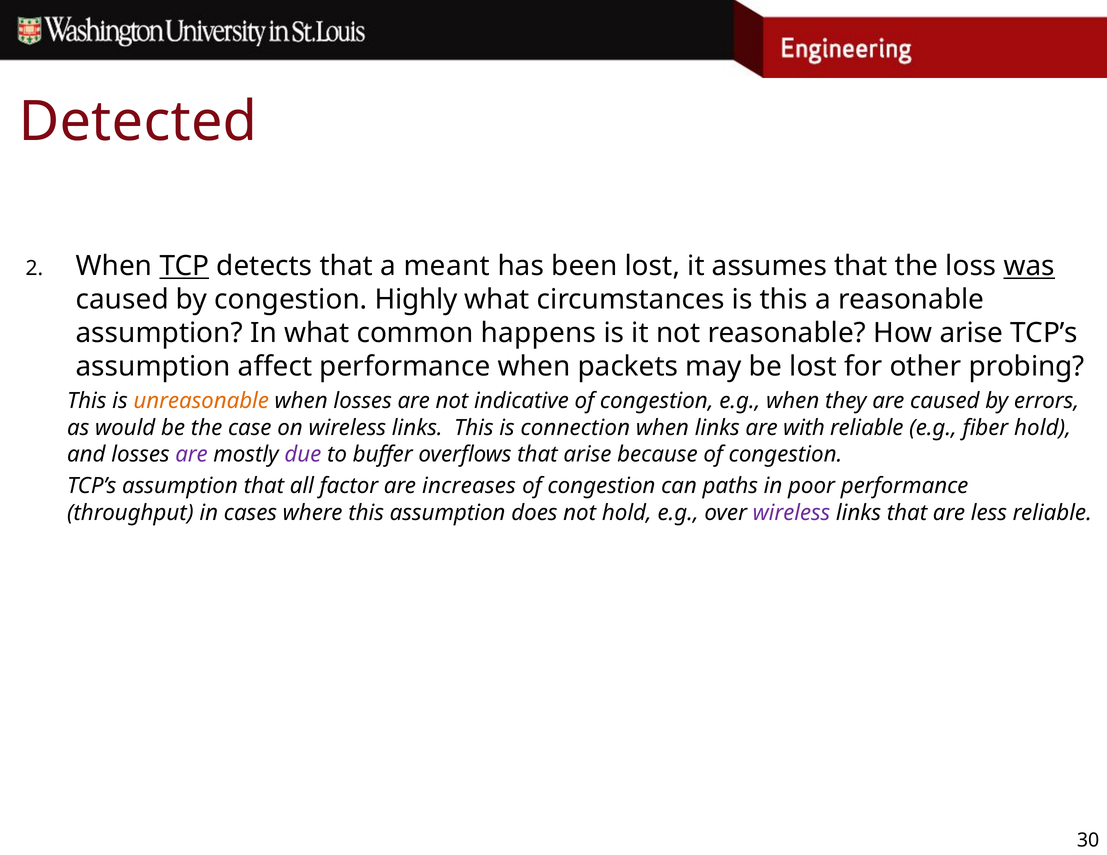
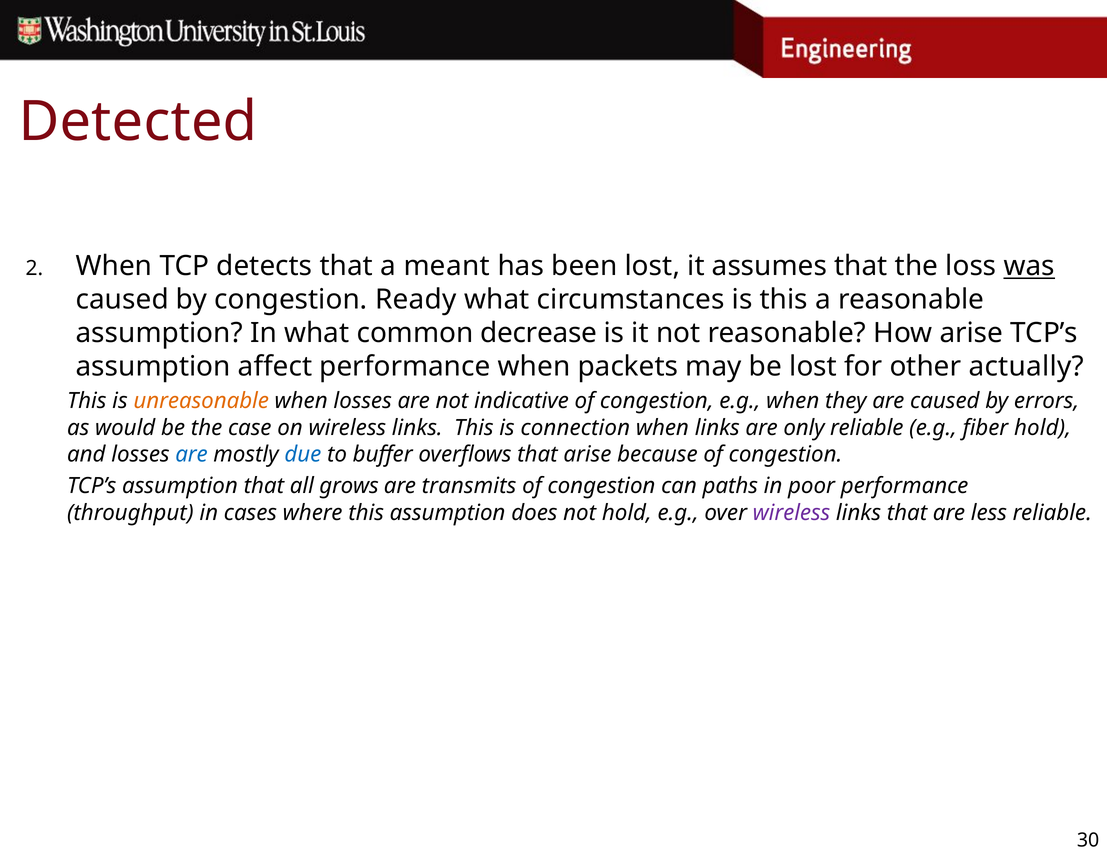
TCP underline: present -> none (184, 266)
Highly: Highly -> Ready (416, 300)
happens: happens -> decrease (539, 333)
probing: probing -> actually (1026, 367)
with: with -> only (804, 428)
are colour: purple -> blue (192, 455)
due colour: purple -> blue (303, 455)
factor: factor -> grows (349, 486)
increases: increases -> transmits (469, 486)
